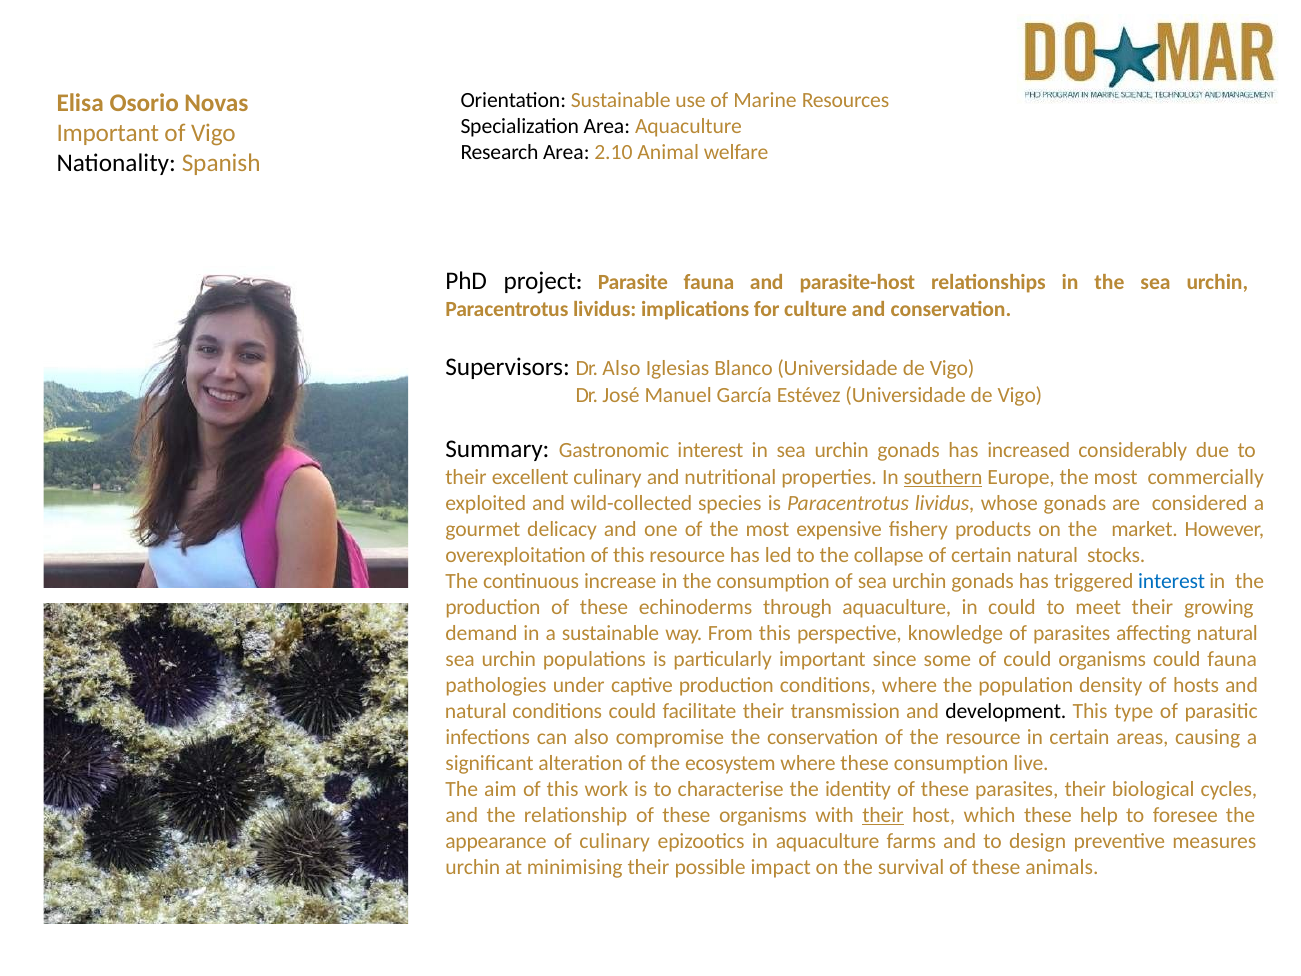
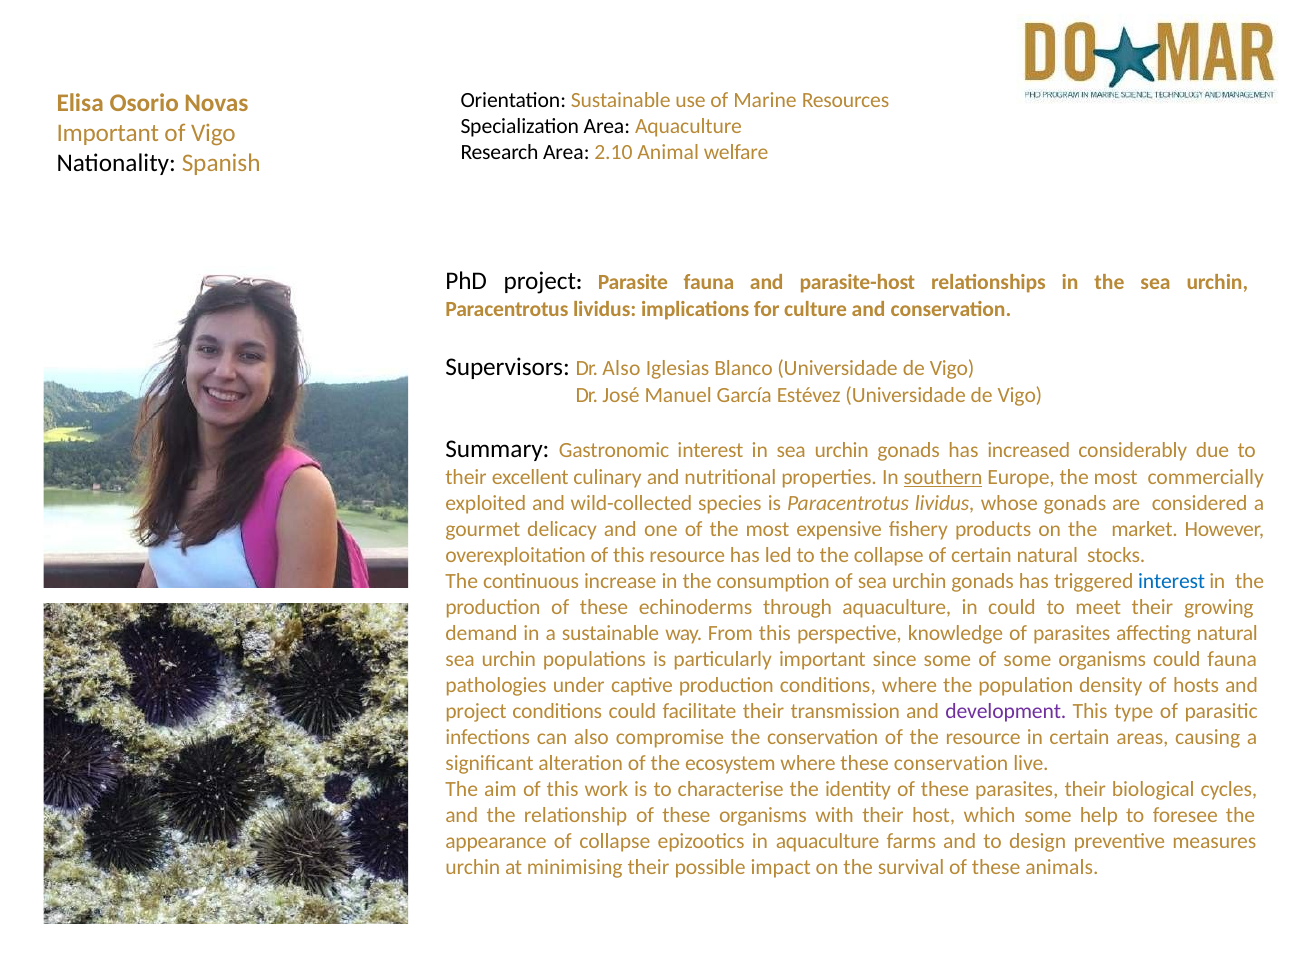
of could: could -> some (1027, 659)
natural: natural -> project (476, 711)
development colour: black -> purple (1006, 711)
these consumption: consumption -> conservation (951, 763)
their underline: present -> none (883, 815)
which these: these -> some (1048, 815)
of culinary: culinary -> collapse (615, 841)
